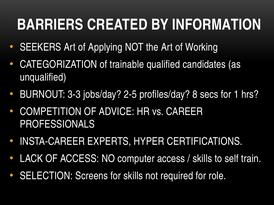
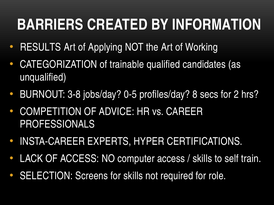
SEEKERS: SEEKERS -> RESULTS (40, 47)
3-3: 3-3 -> 3-8 (74, 95)
2-5: 2-5 -> 0-5 (130, 95)
1: 1 -> 2 (236, 95)
